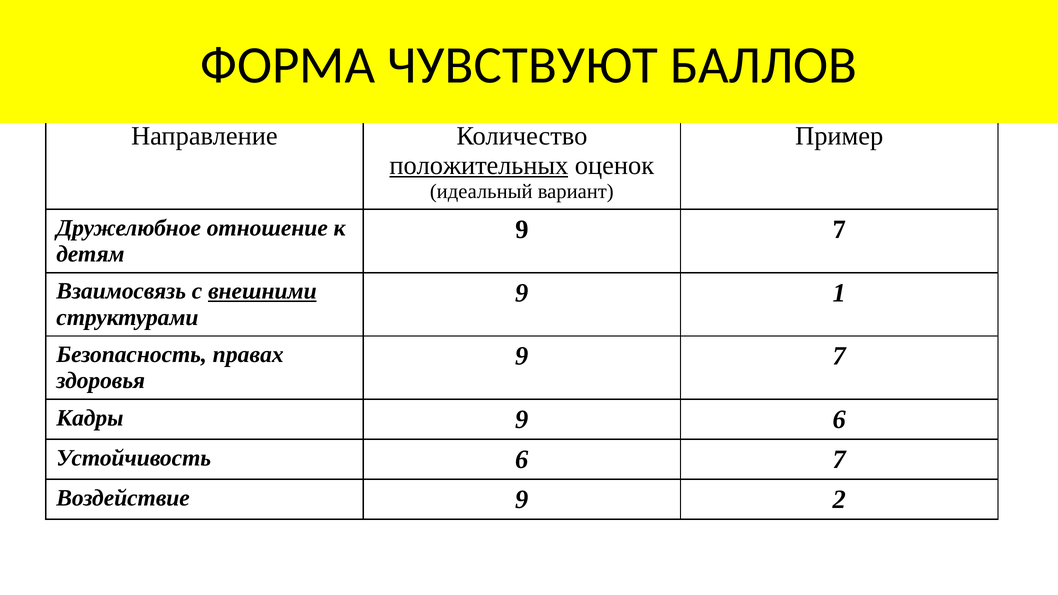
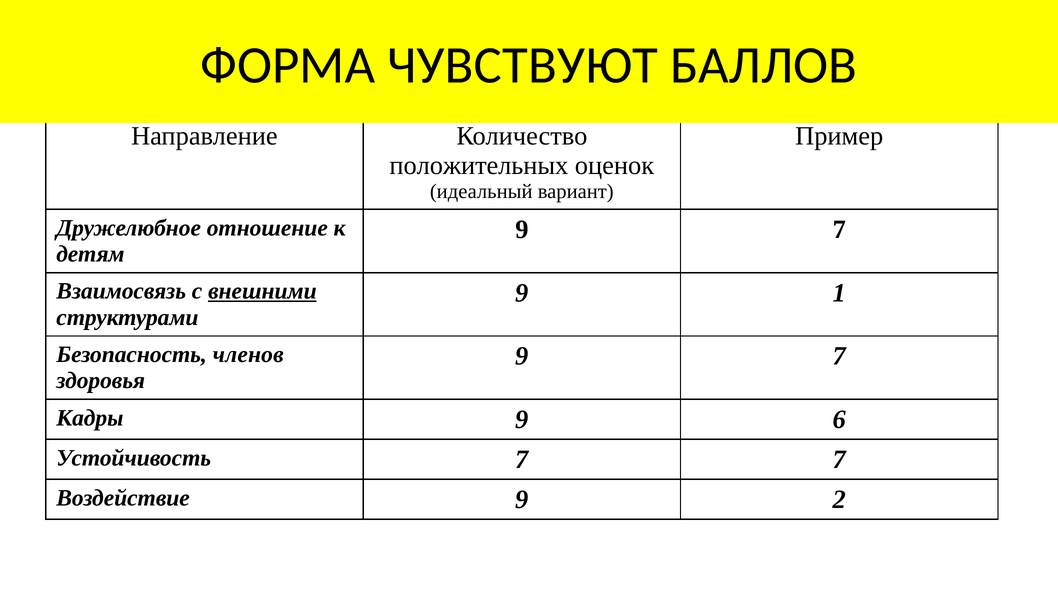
положительных underline: present -> none (479, 166)
правах: правах -> членов (248, 355)
Устойчивость 6: 6 -> 7 (522, 460)
